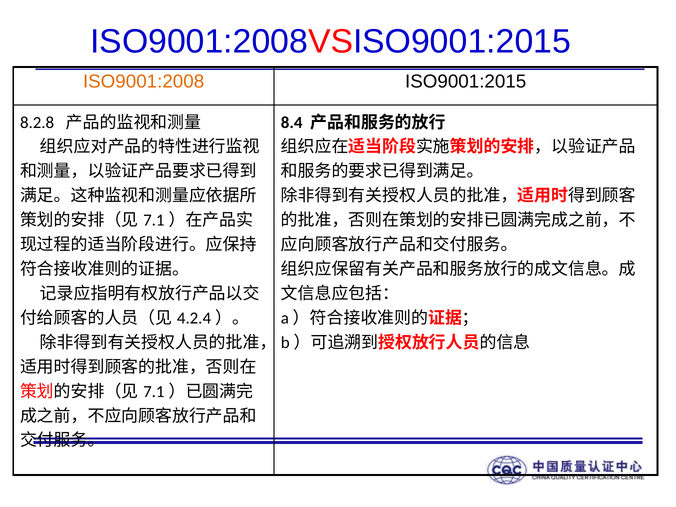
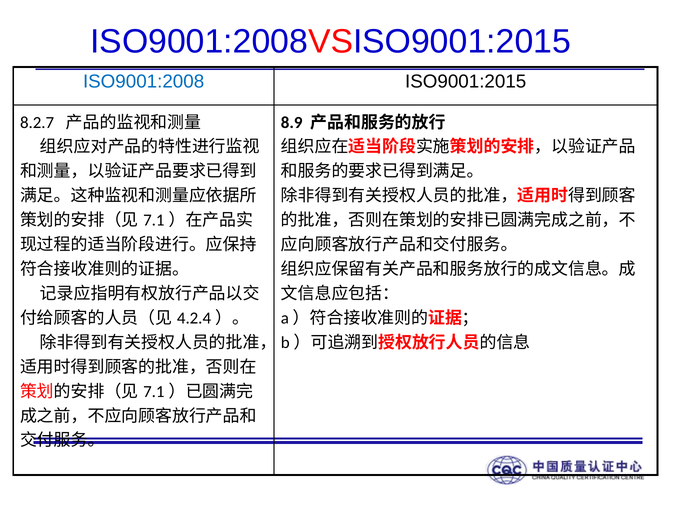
ISO9001:2008 colour: orange -> blue (144, 81)
8.2.8: 8.2.8 -> 8.2.7 (37, 122)
8.4: 8.4 -> 8.9 (292, 122)
